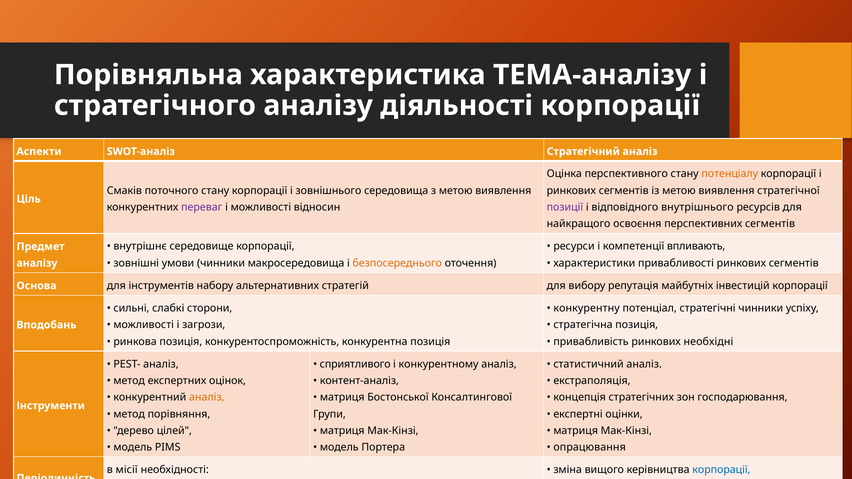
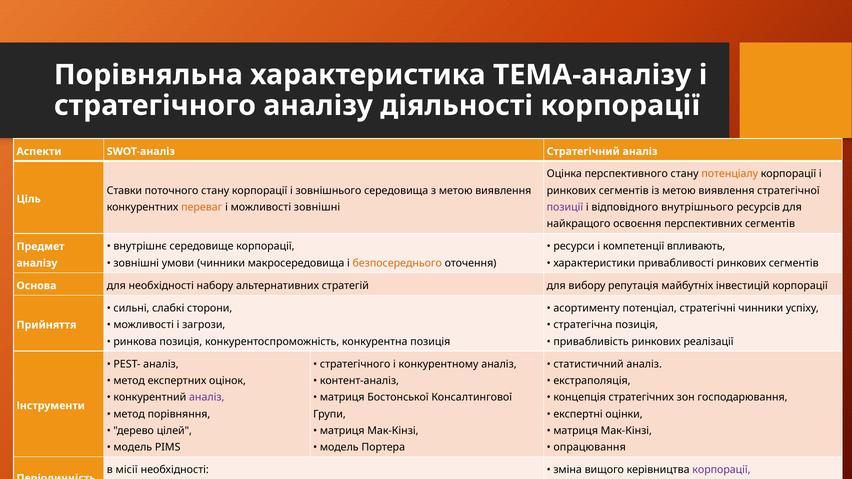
Смаків: Смаків -> Ставки (124, 191)
переваг colour: purple -> orange (202, 207)
можливості відносин: відносин -> зовнішні (317, 207)
для інструментів: інструментів -> необхідності (161, 286)
конкурентну: конкурентну -> асортименту (587, 308)
Вподобань: Вподобань -> Прийняття (46, 325)
ринкових необхідні: необхідні -> реалізації (709, 342)
сприятливого: сприятливого -> стратегічного (355, 364)
аналіз colour: orange -> purple (207, 398)
корпорації colour: blue -> purple (721, 470)
